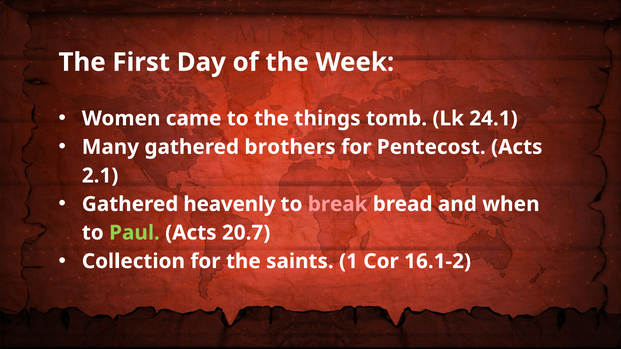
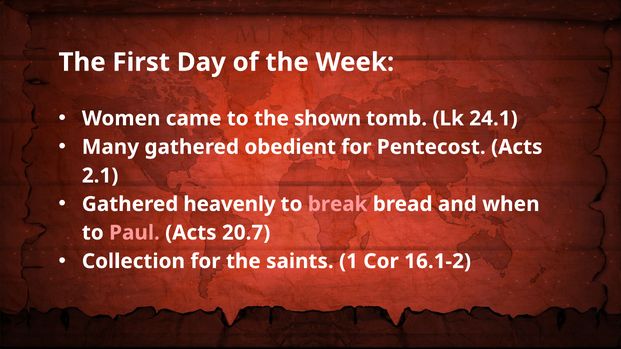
things: things -> shown (328, 119)
brothers: brothers -> obedient (290, 147)
Paul colour: light green -> pink (134, 233)
